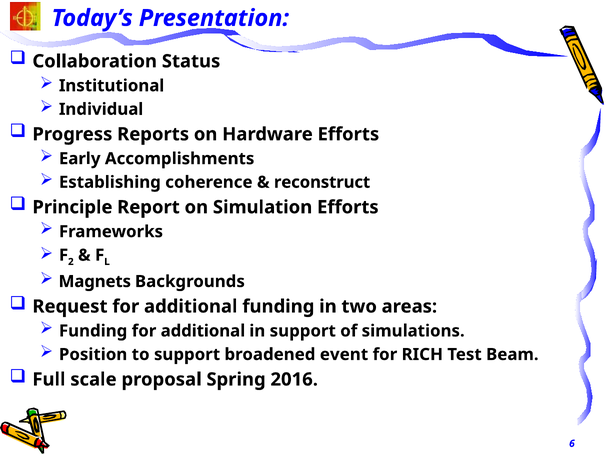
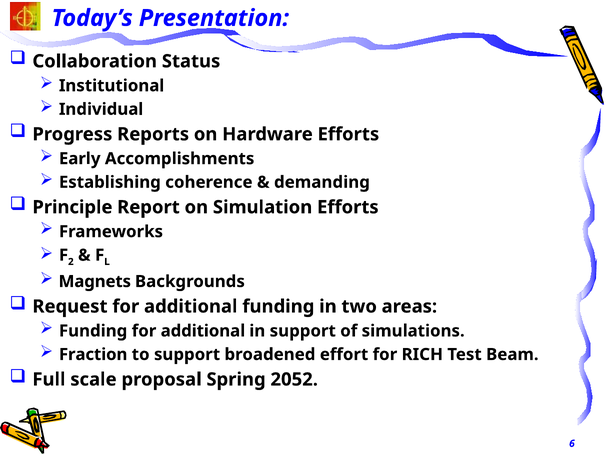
reconstruct: reconstruct -> demanding (322, 182)
Position: Position -> Fraction (93, 355)
event: event -> effort (344, 355)
2016: 2016 -> 2052 (294, 380)
